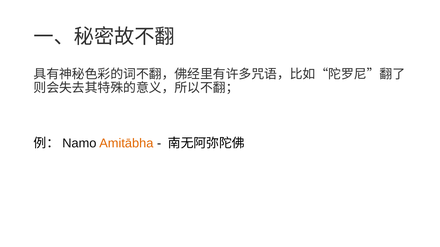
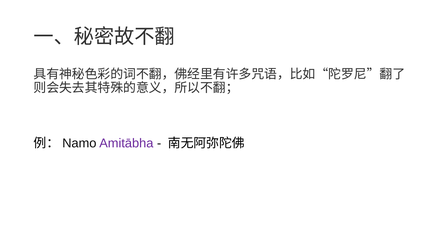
Amitābha colour: orange -> purple (126, 144)
